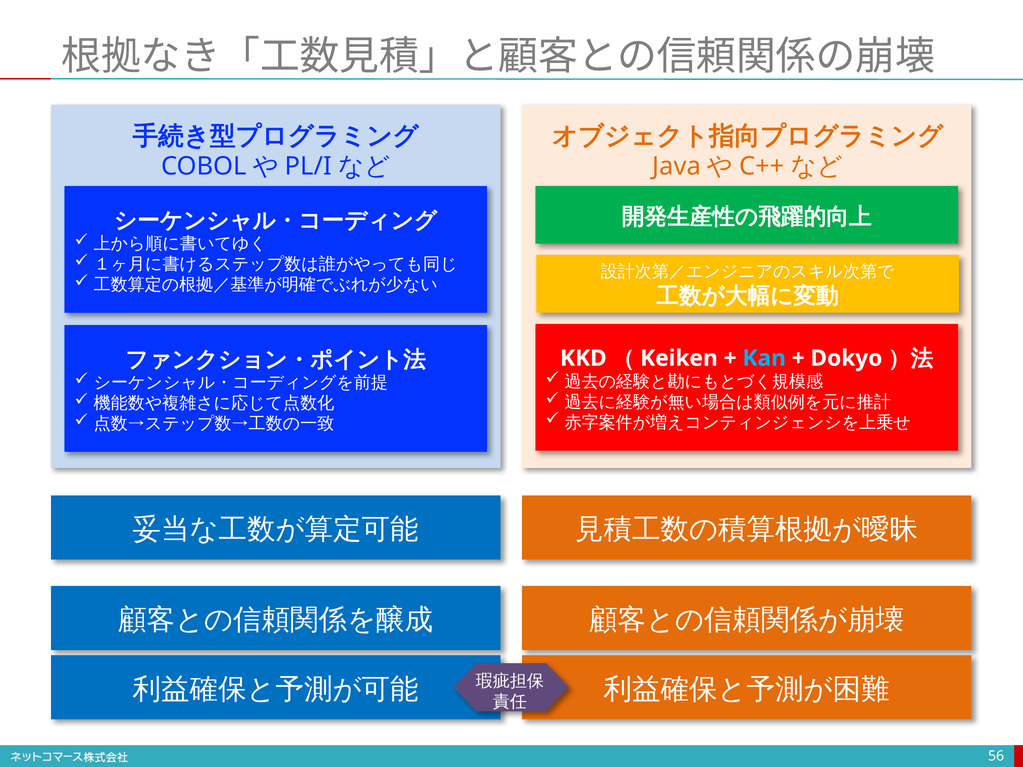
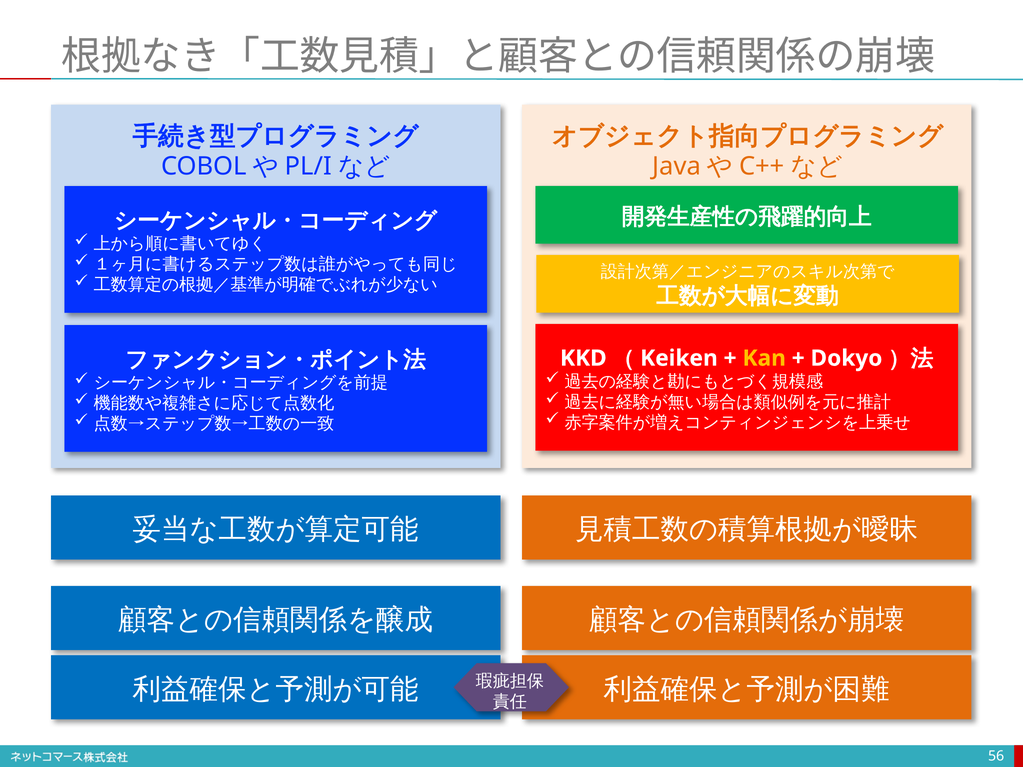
Kan colour: light blue -> yellow (764, 358)
